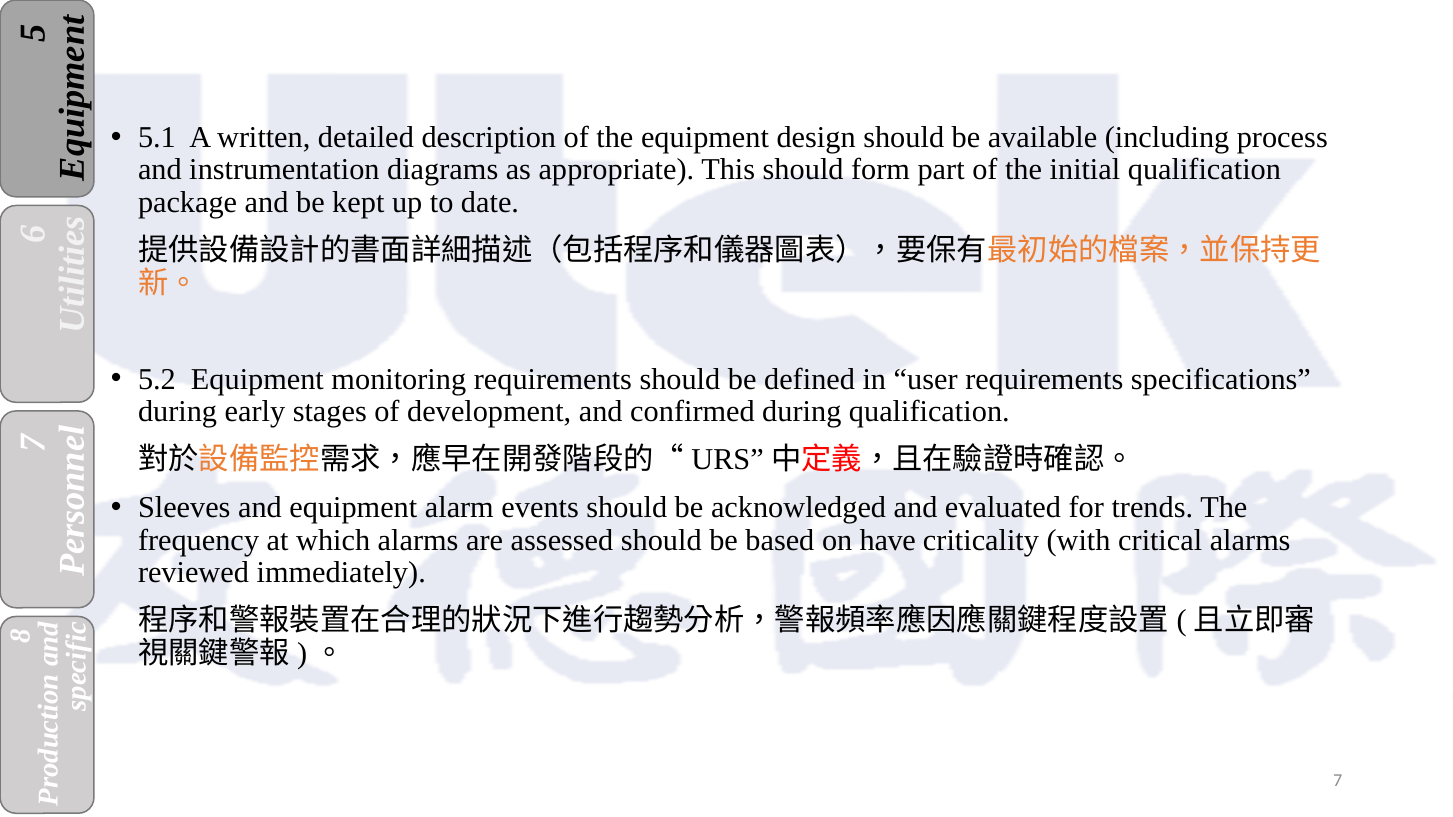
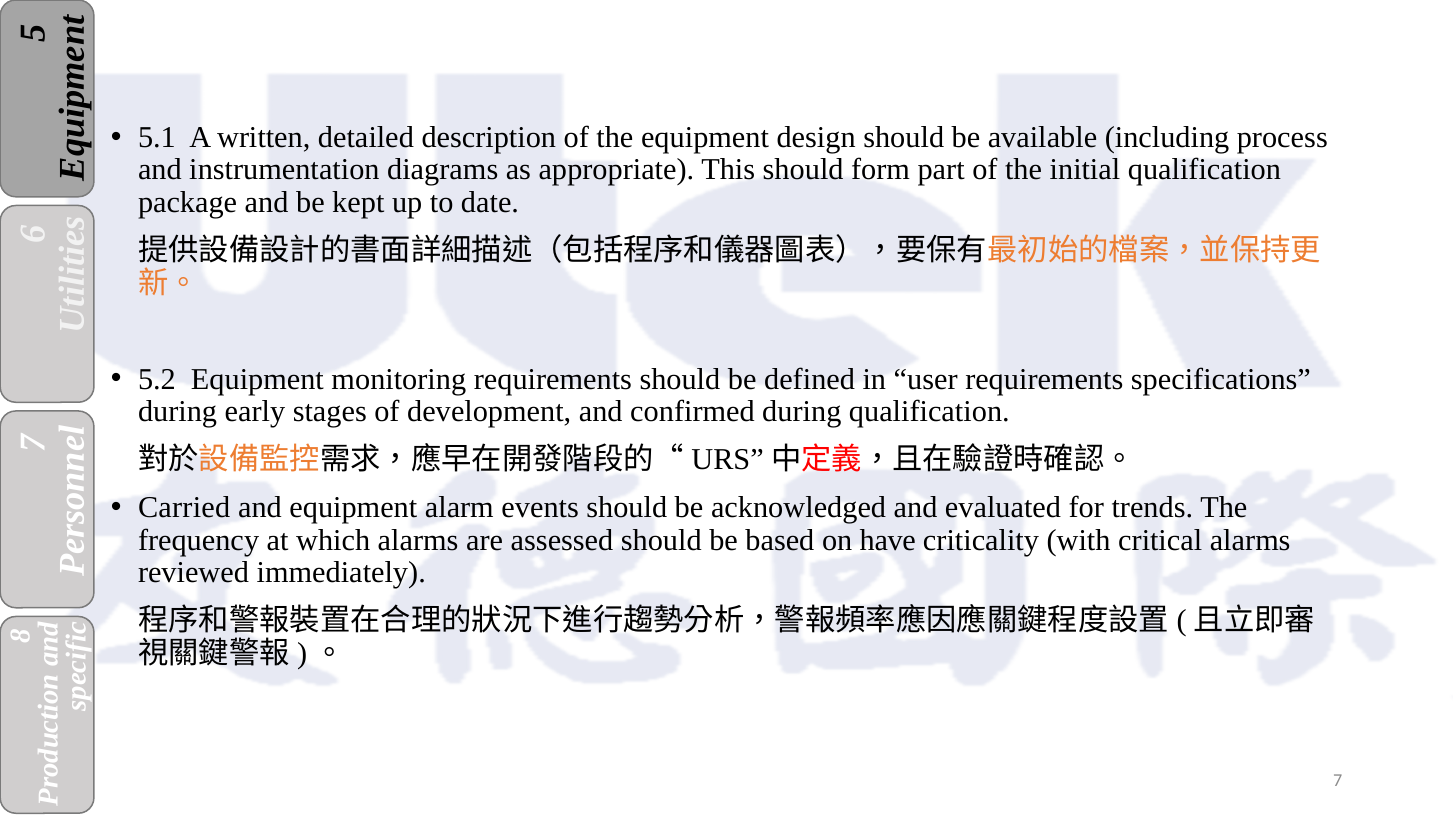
Sleeves: Sleeves -> Carried (184, 508)
